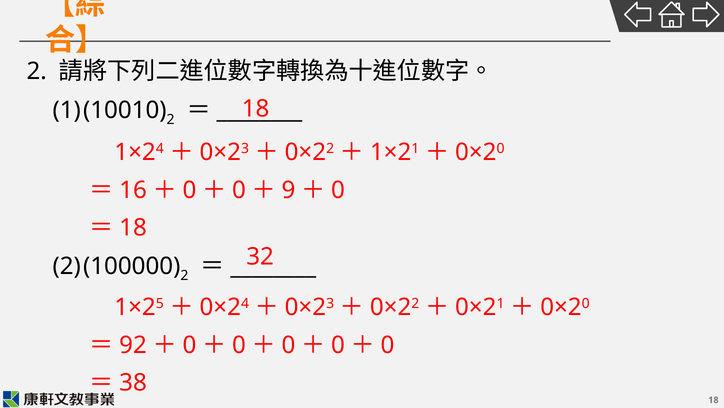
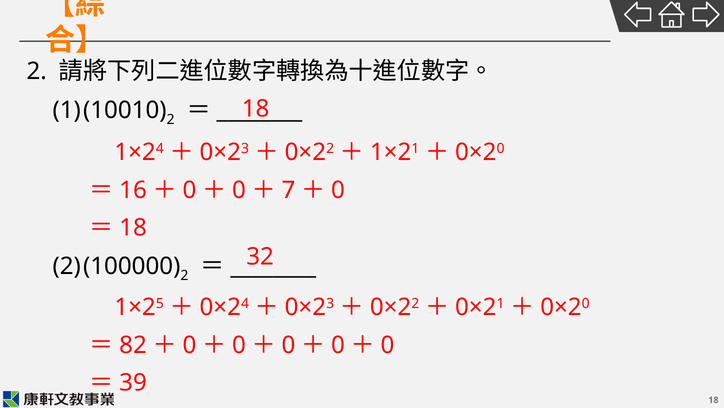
9: 9 -> 7 (288, 190)
92: 92 -> 82 (133, 345)
38: 38 -> 39 (133, 382)
